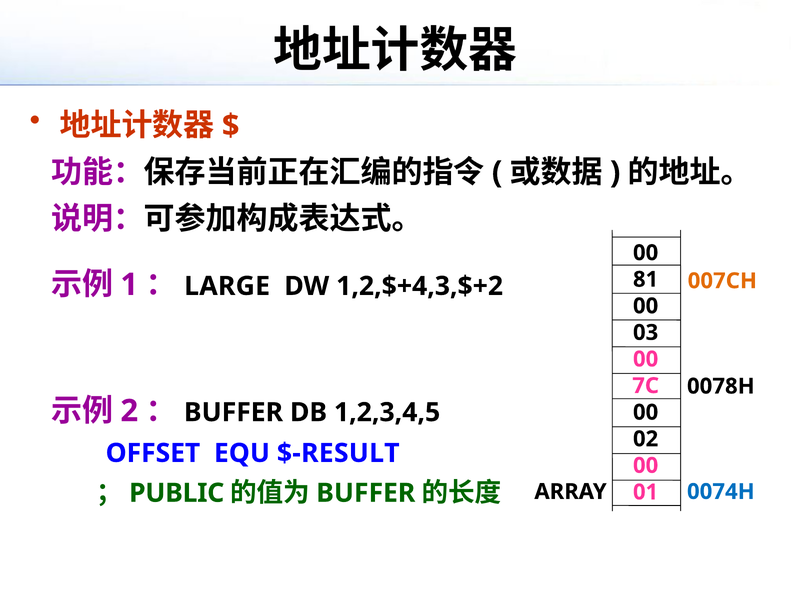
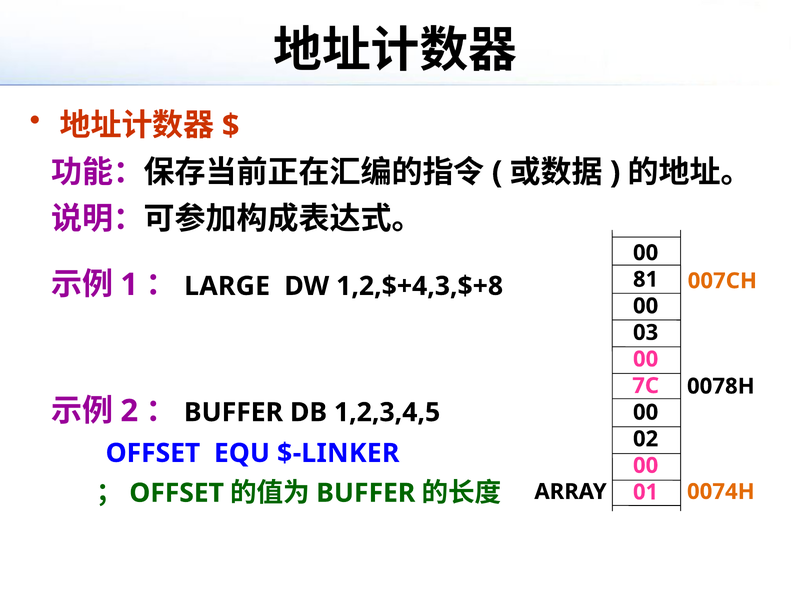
1,2,$+4,3,$+2: 1,2,$+4,3,$+2 -> 1,2,$+4,3,$+8 (420, 286)
$-RESULT: $-RESULT -> $-LINKER (338, 453)
PUBLIC: PUBLIC -> OFFSET (177, 493)
0074H colour: blue -> orange (721, 491)
